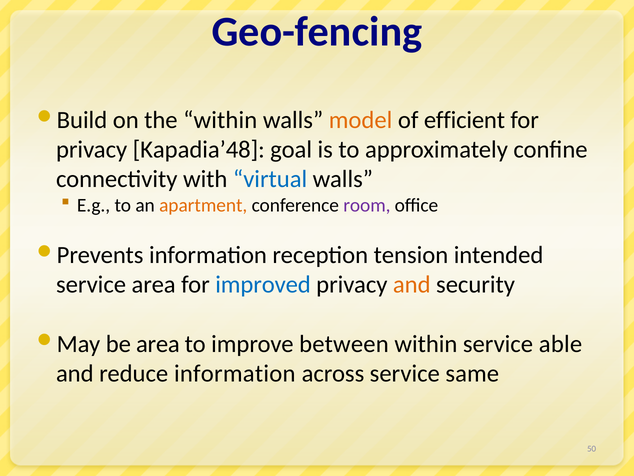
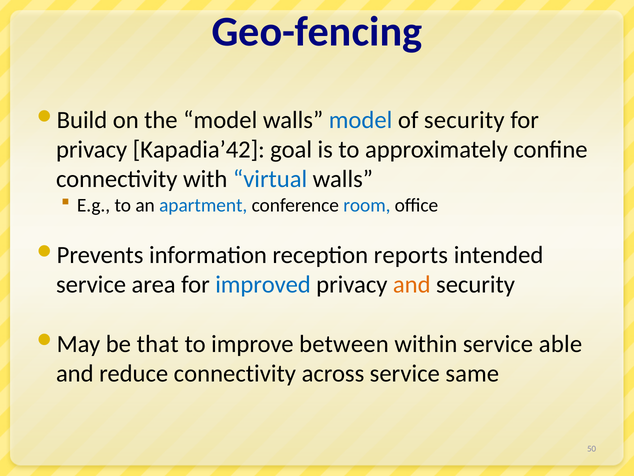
the within: within -> model (220, 120)
model colour: orange -> blue (361, 120)
of efficient: efficient -> security (464, 120)
Kapadia’48: Kapadia’48 -> Kapadia’42 (199, 150)
apartment colour: orange -> blue (203, 205)
room colour: purple -> blue (367, 205)
tension: tension -> reports (411, 255)
be area: area -> that (158, 344)
reduce information: information -> connectivity (235, 373)
